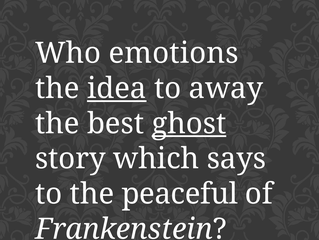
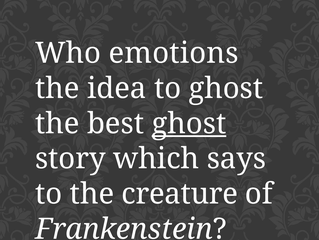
idea underline: present -> none (117, 88)
to away: away -> ghost (226, 88)
peaceful: peaceful -> creature (180, 193)
